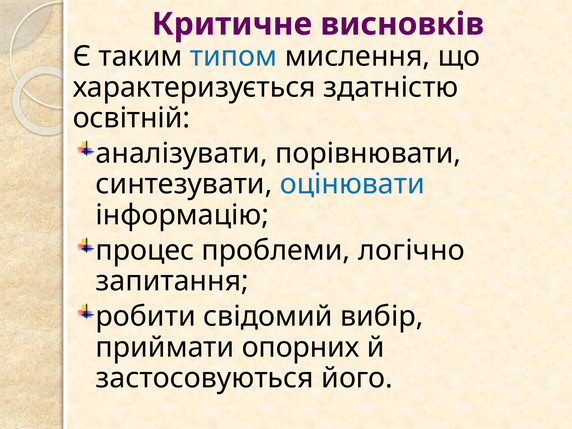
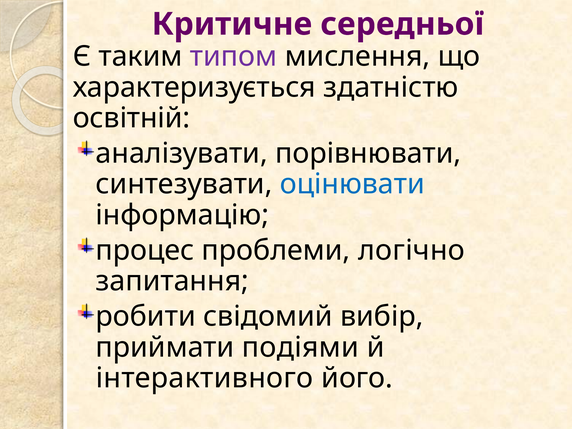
висновків: висновків -> середньої (402, 24)
типом colour: blue -> purple (234, 56)
опорних: опорних -> подіями (300, 347)
застосовуються: застосовуються -> інтерактивного (205, 378)
